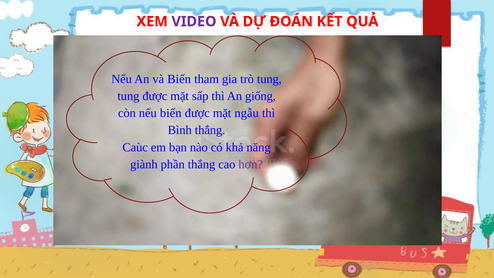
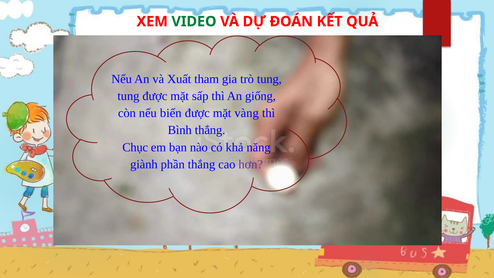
VIDEO colour: purple -> green (194, 22)
và Biến: Biến -> Xuất (179, 79)
ngẫu: ngẫu -> vàng (247, 113)
Caùc: Caùc -> Chục (135, 147)
